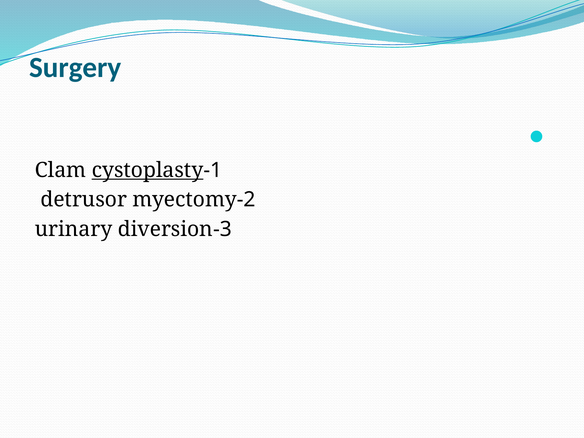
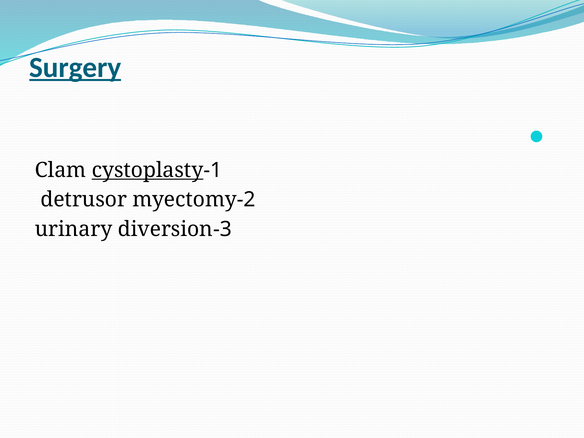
Surgery underline: none -> present (75, 67)
